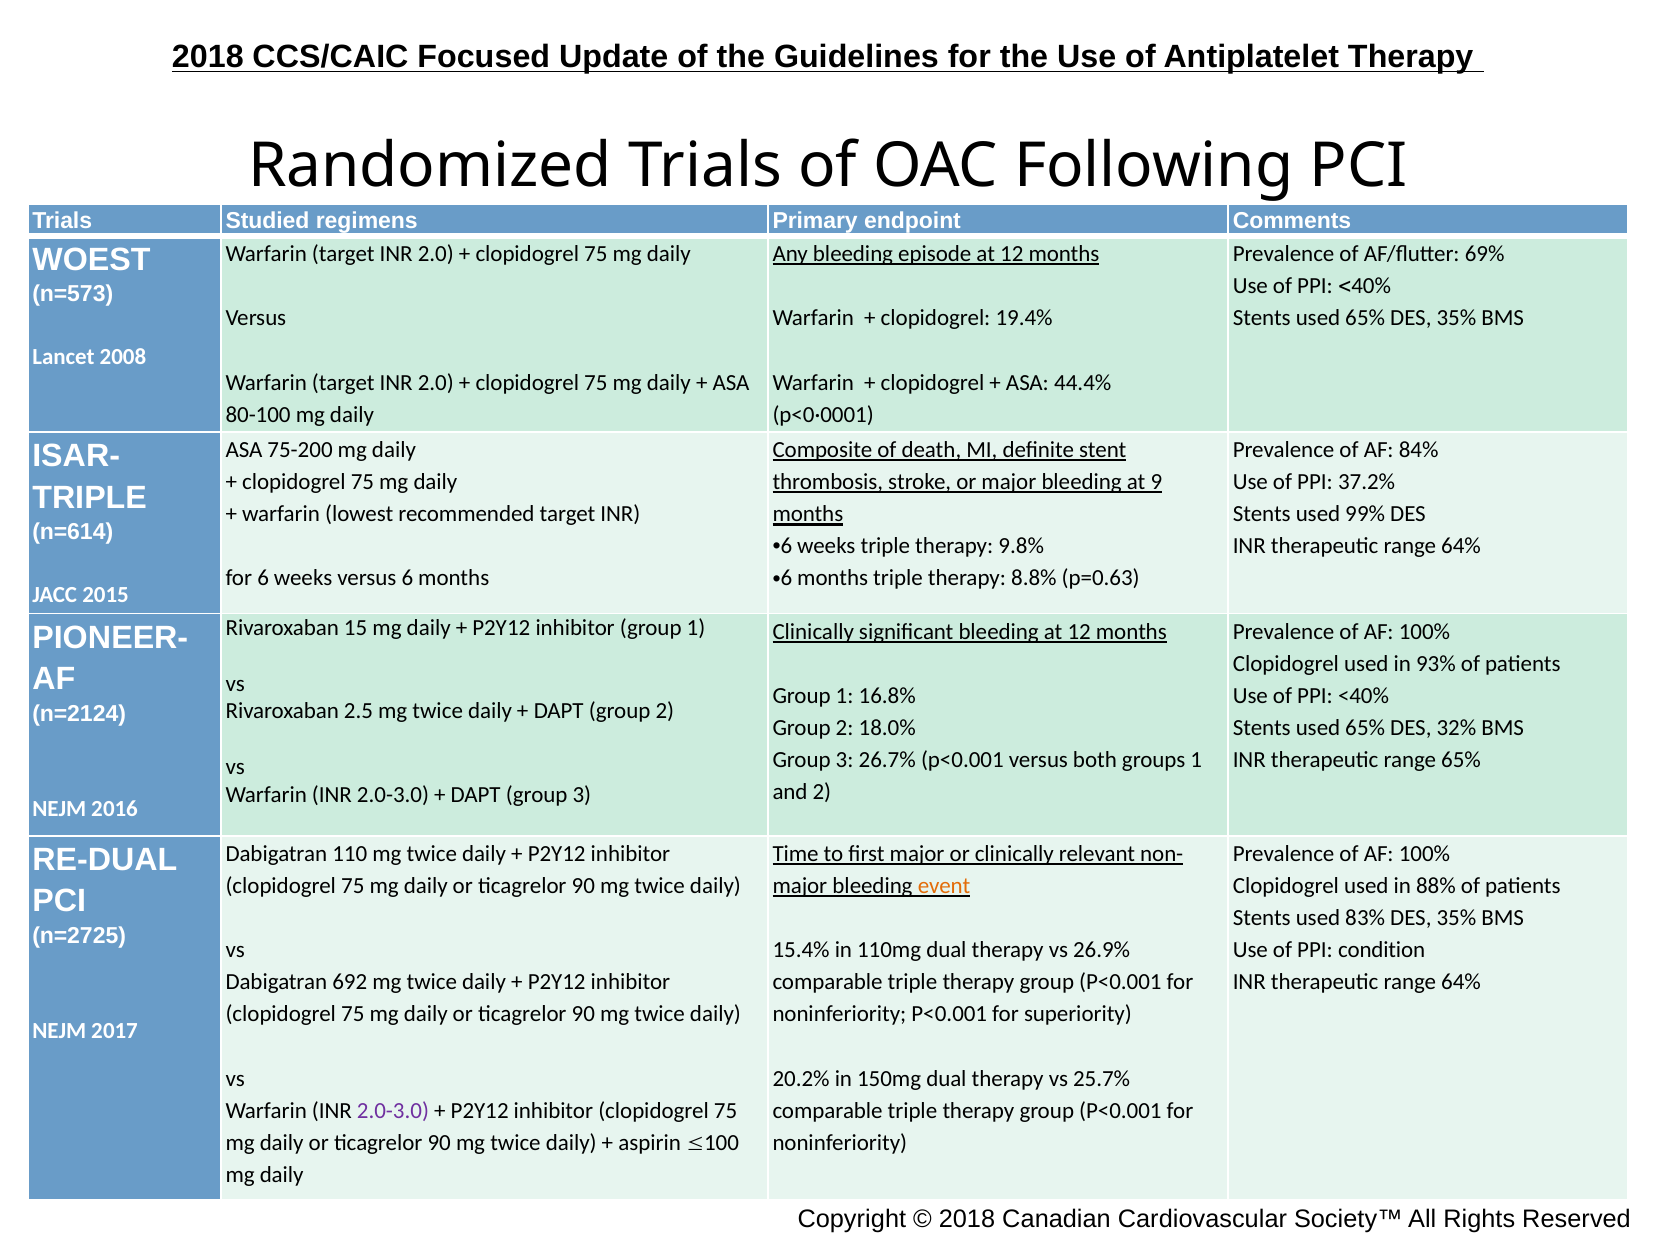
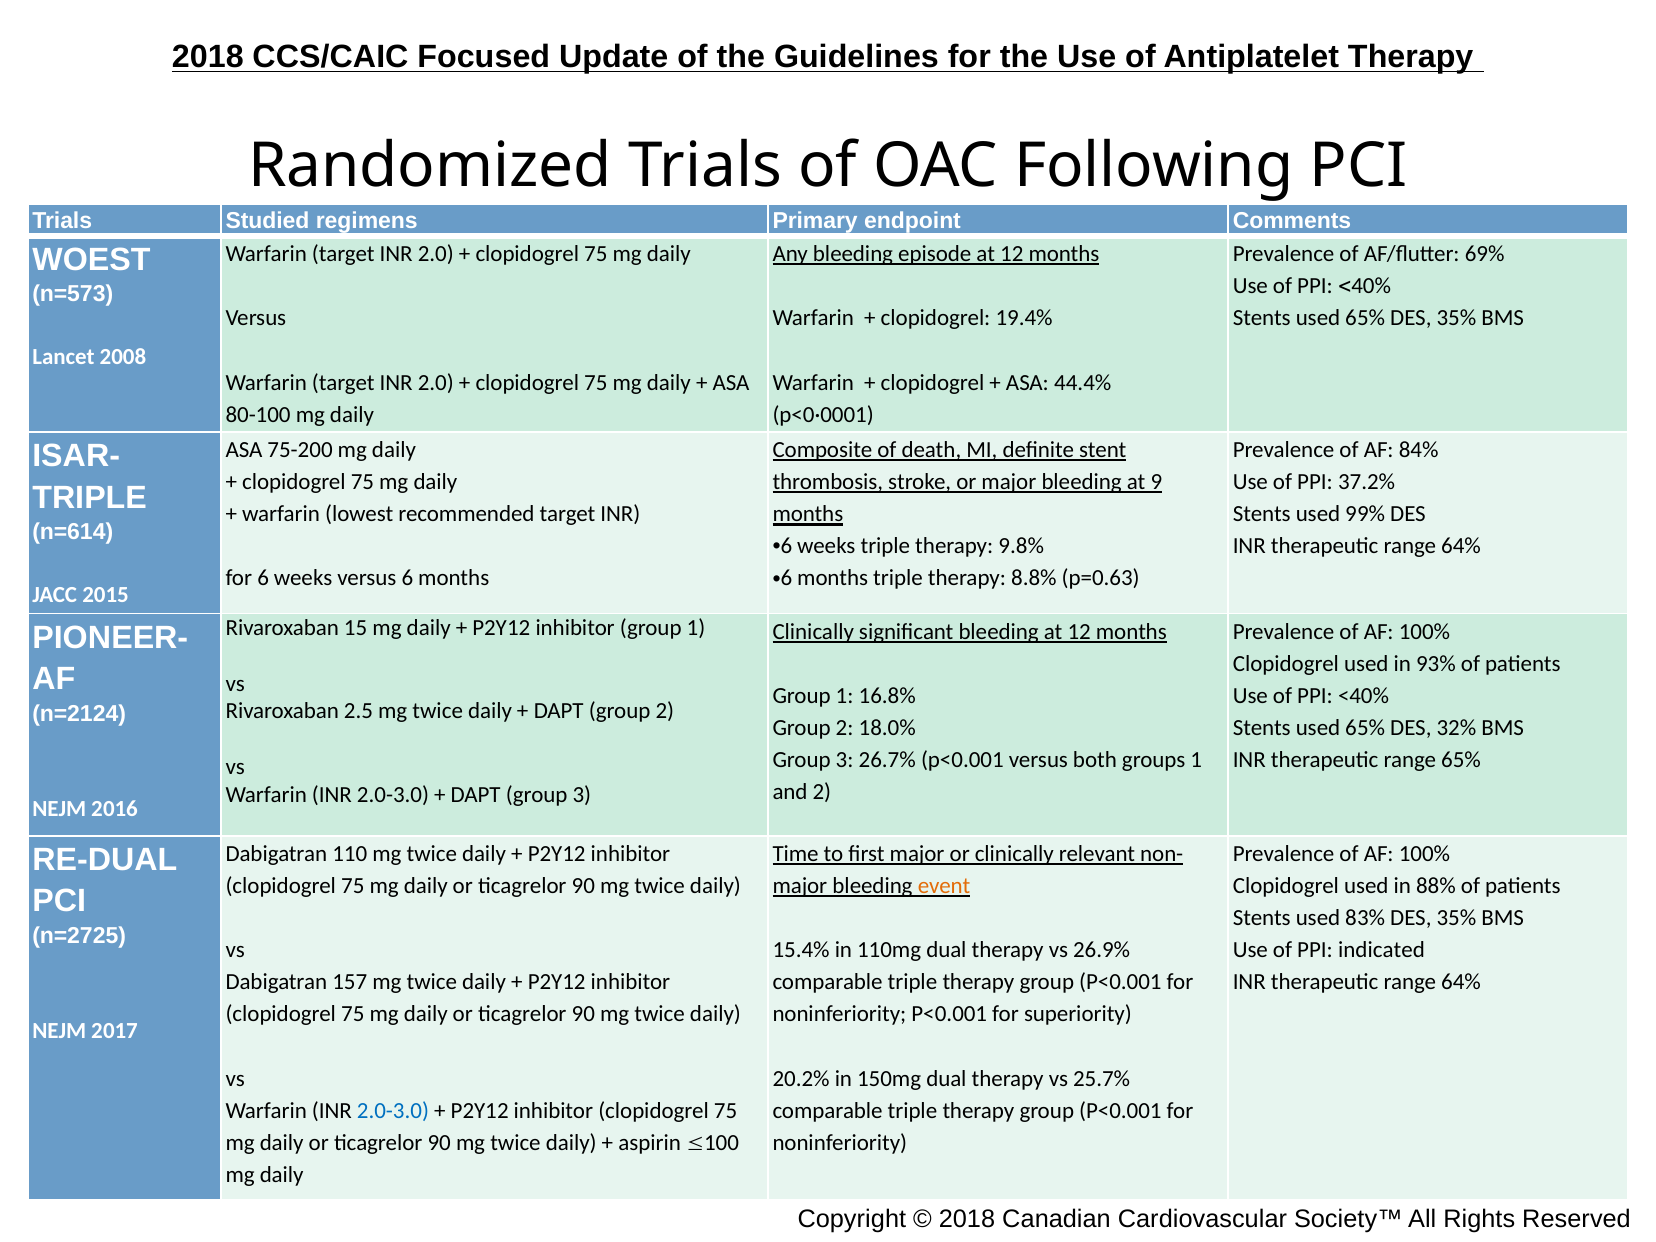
condition: condition -> indicated (1382, 950)
692: 692 -> 157 (350, 982)
2.0-3.0 colour: purple -> blue (393, 1111)
